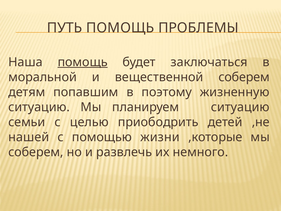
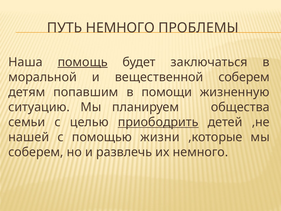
ПУТЬ ПОМОЩЬ: ПОМОЩЬ -> НЕМНОГО (120, 28)
поэтому: поэтому -> помощи (167, 92)
планируем ситуацию: ситуацию -> общества (240, 107)
приободрить underline: none -> present (158, 122)
